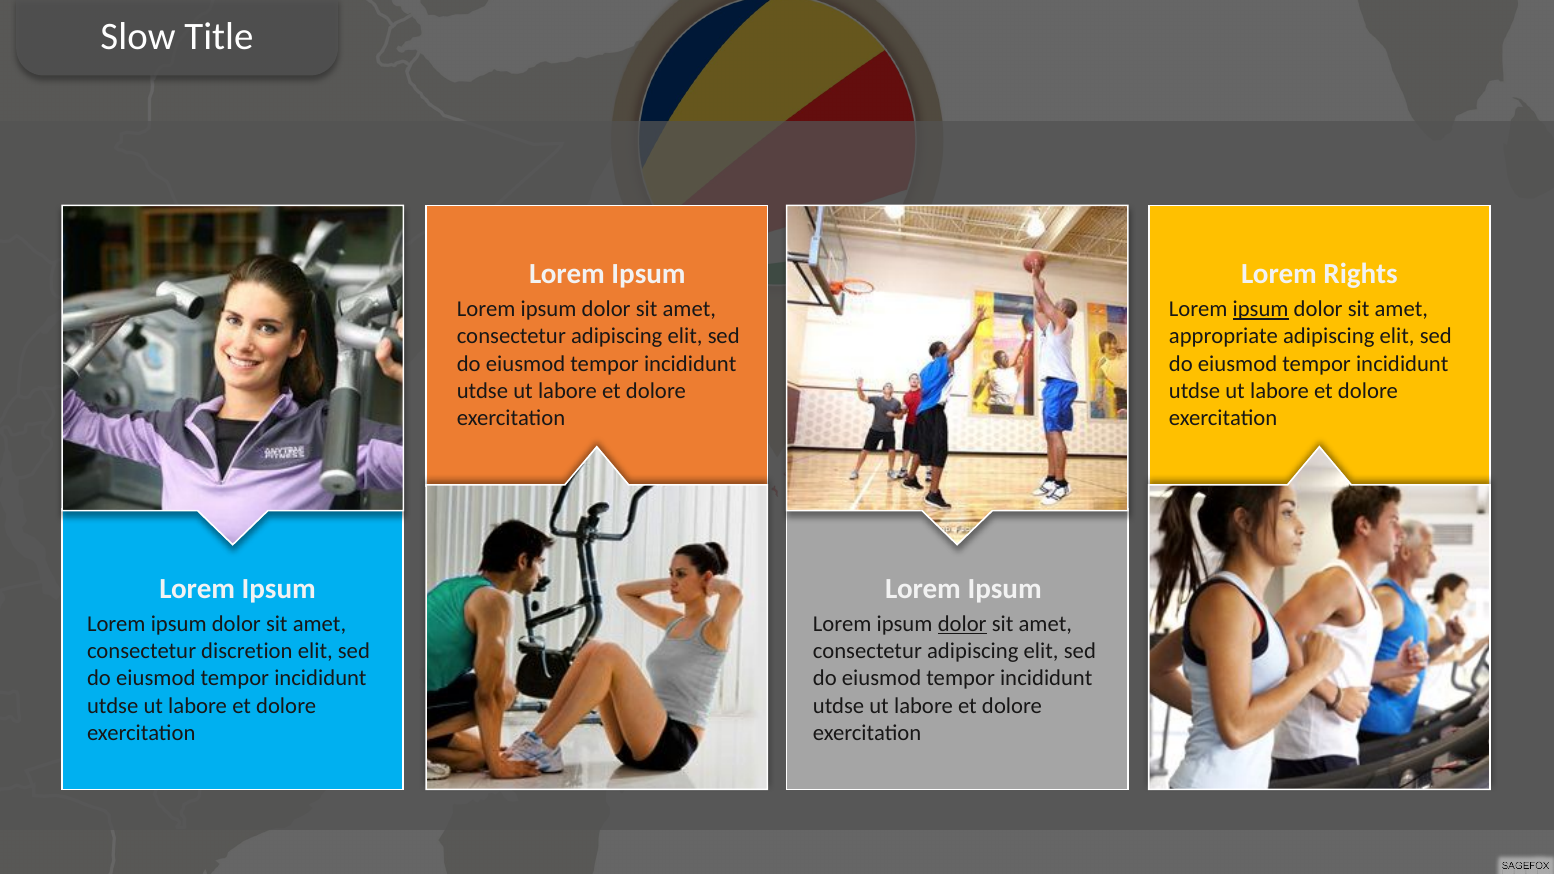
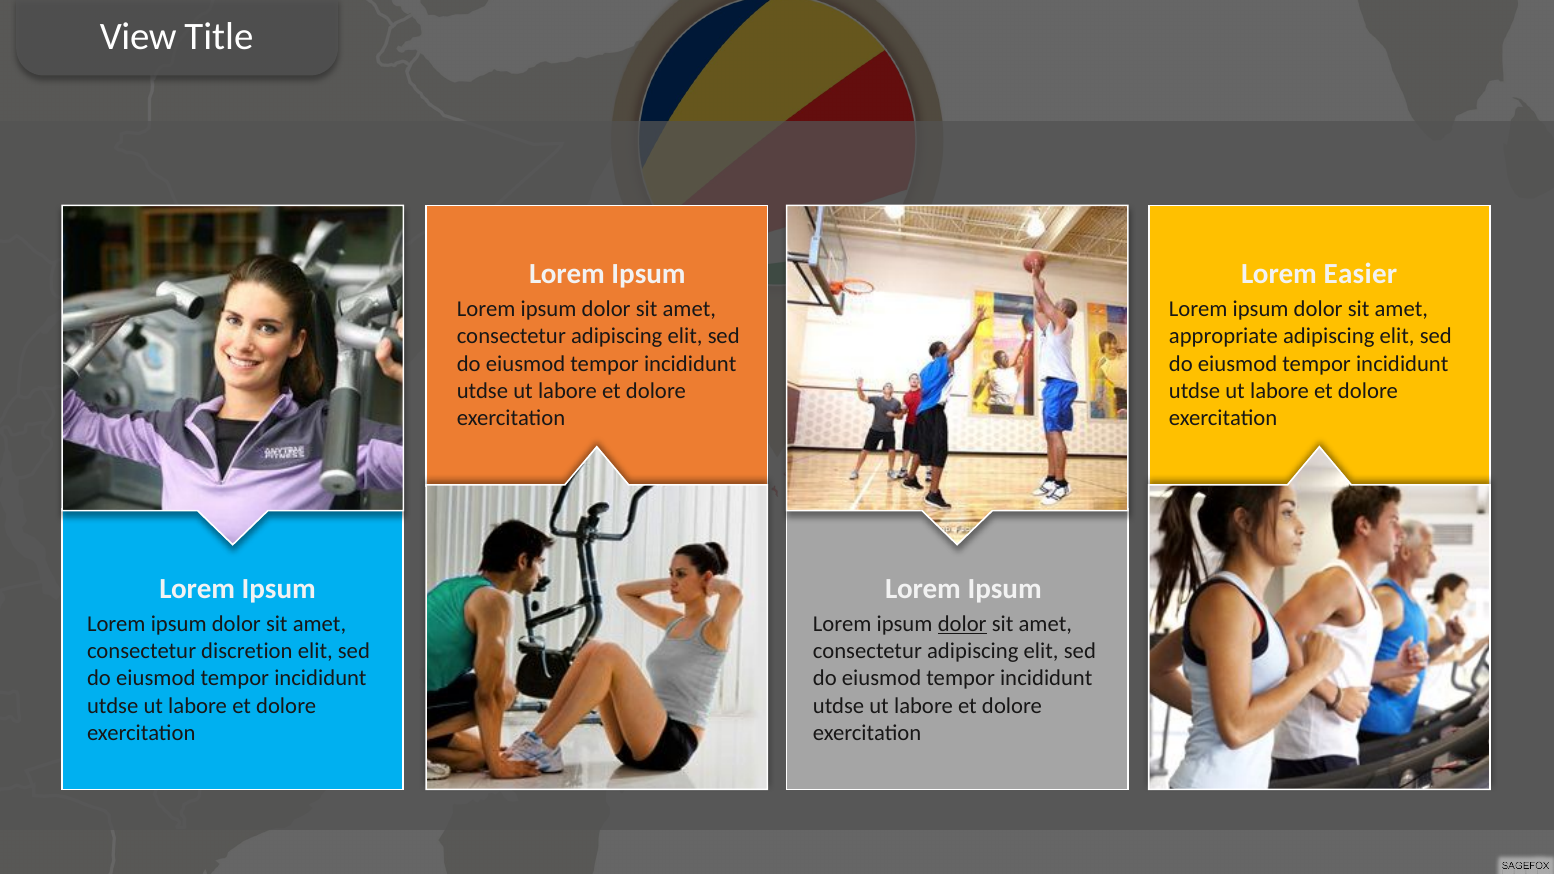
Slow: Slow -> View (138, 37)
Rights: Rights -> Easier (1360, 274)
ipsum underline: present -> none (1261, 309)
